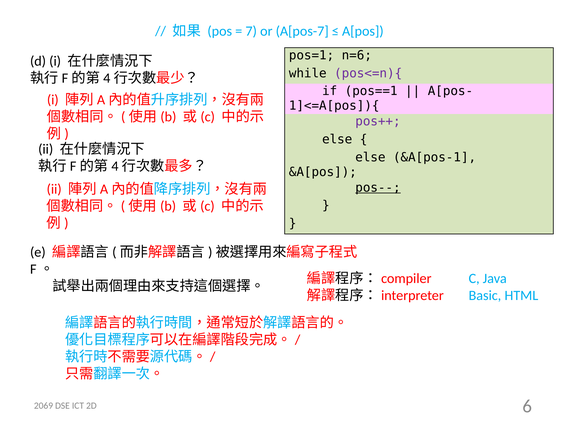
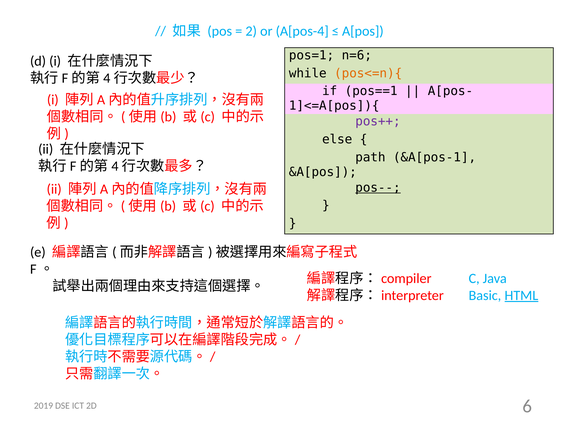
7: 7 -> 2 (251, 31)
A[pos-7: A[pos-7 -> A[pos-4 (302, 31)
pos<=n){ colour: purple -> orange (368, 73)
else: else -> path (370, 157)
HTML underline: none -> present (521, 295)
2069: 2069 -> 2019 (43, 405)
